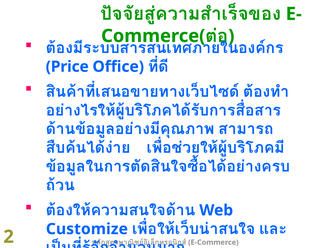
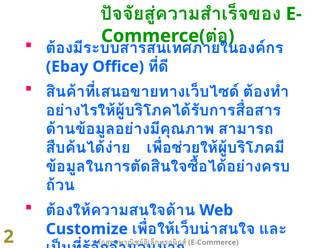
Price: Price -> Ebay (67, 67)
